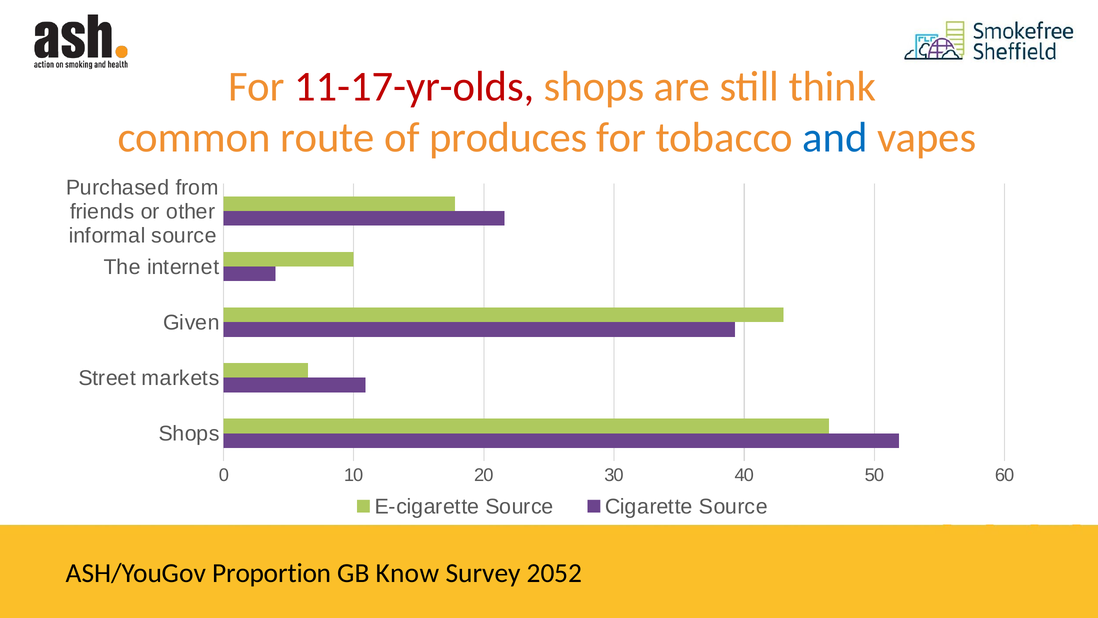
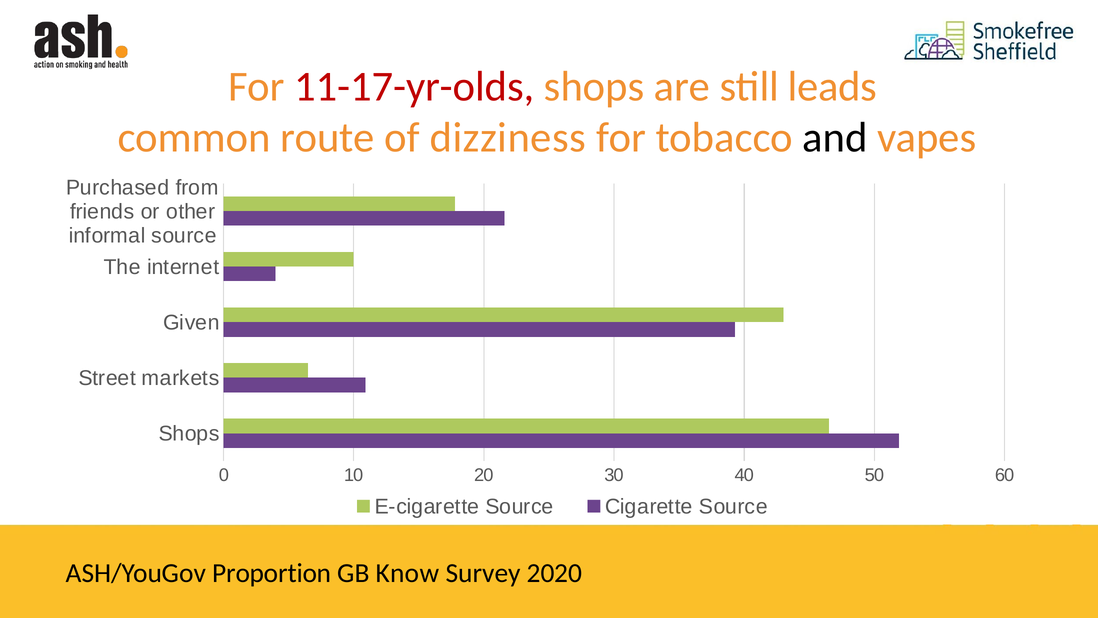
think: think -> leads (832, 86)
produces: produces -> dizziness (508, 138)
and colour: blue -> black (835, 138)
2052: 2052 -> 2020 (554, 573)
